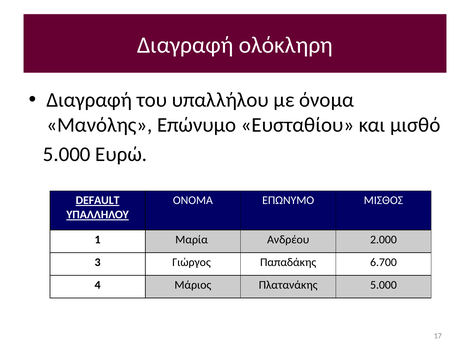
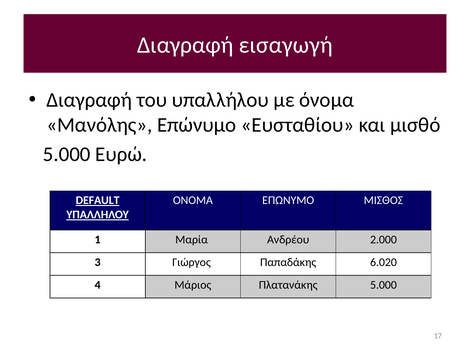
ολόκληρη: ολόκληρη -> εισαγωγή (286, 45)
6.700: 6.700 -> 6.020 (383, 263)
